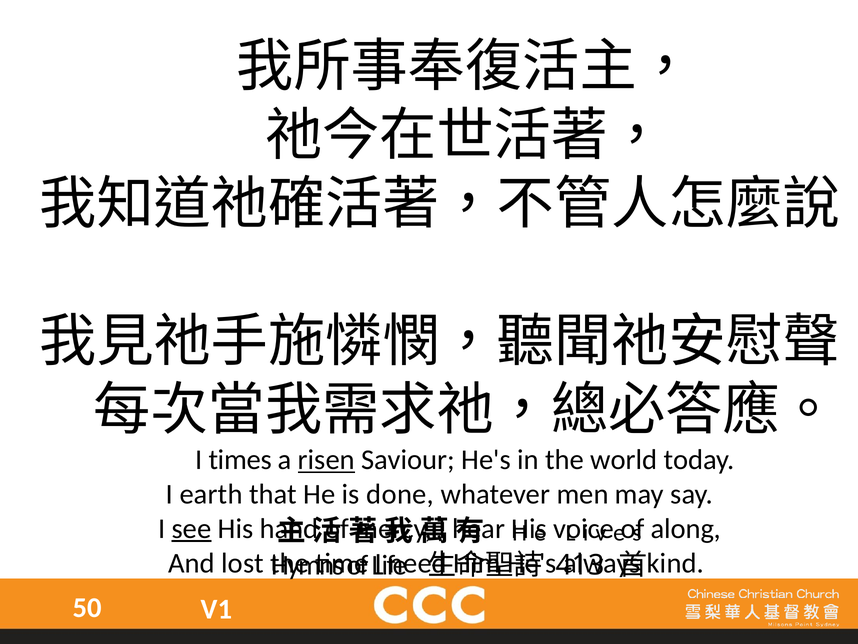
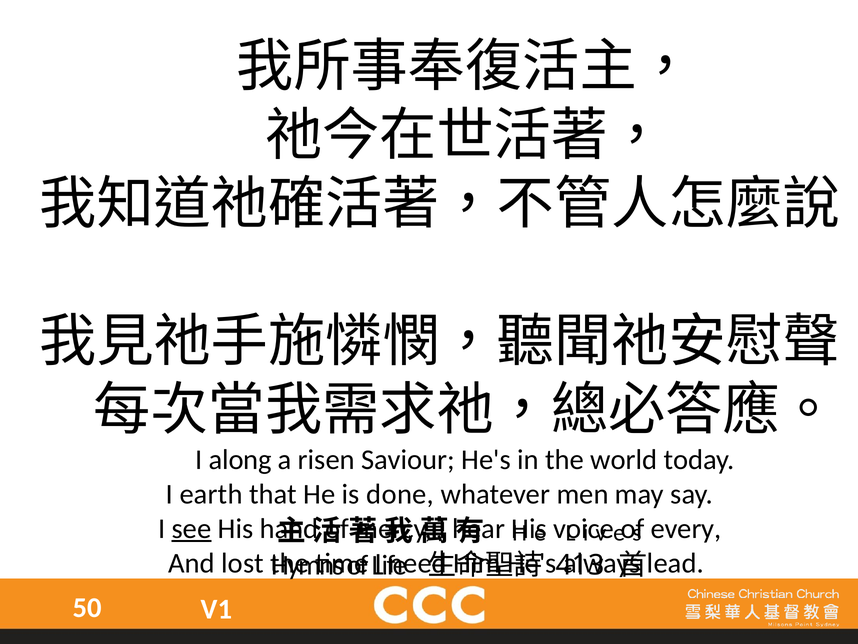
times: times -> along (240, 460)
risen underline: present -> none (326, 460)
along: along -> every (686, 528)
kind: kind -> lead (675, 563)
